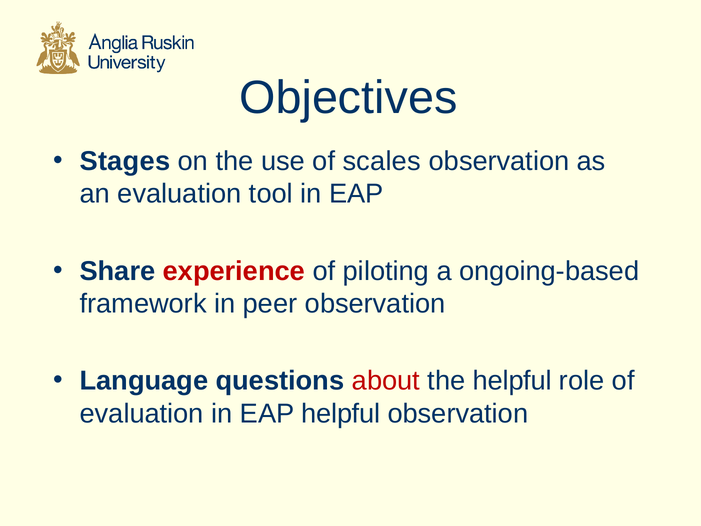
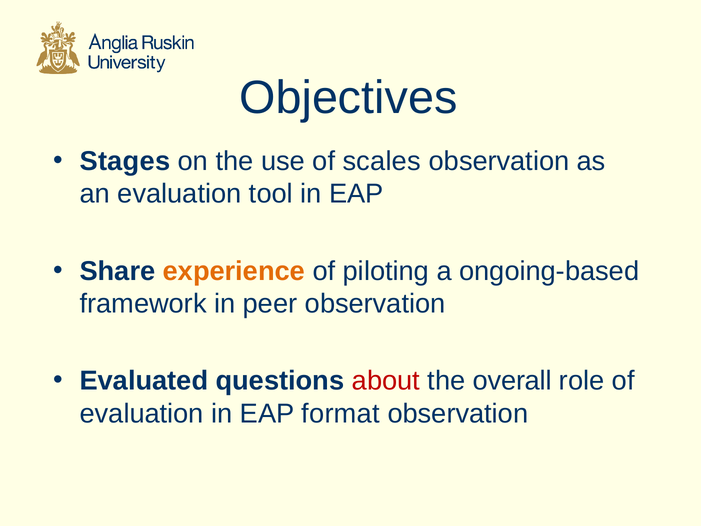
experience colour: red -> orange (234, 271)
Language: Language -> Evaluated (144, 381)
the helpful: helpful -> overall (512, 381)
EAP helpful: helpful -> format (341, 414)
